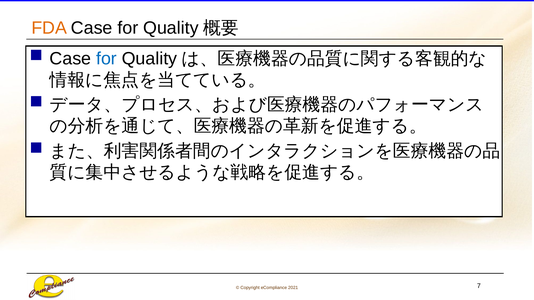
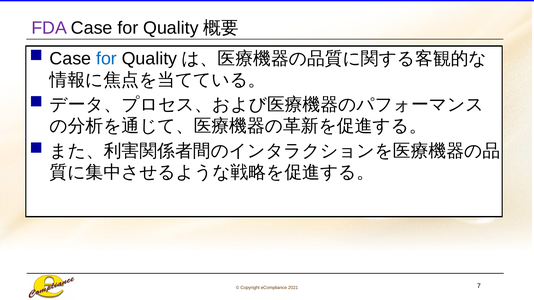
FDA colour: orange -> purple (49, 28)
